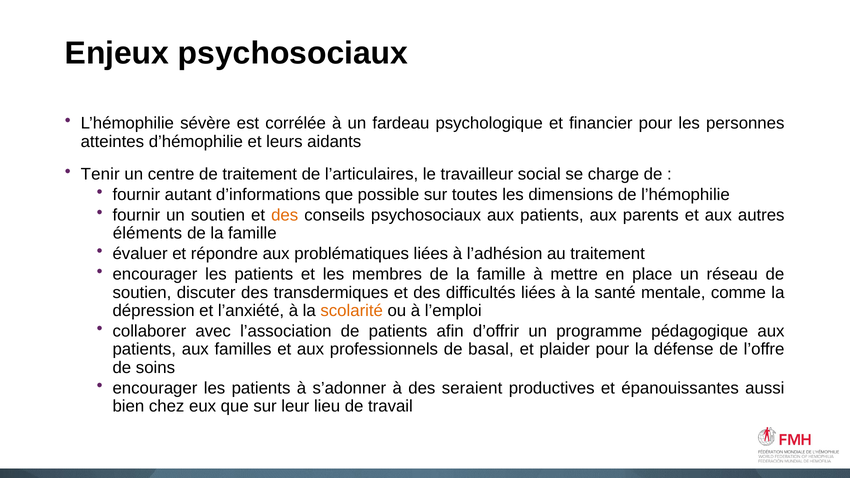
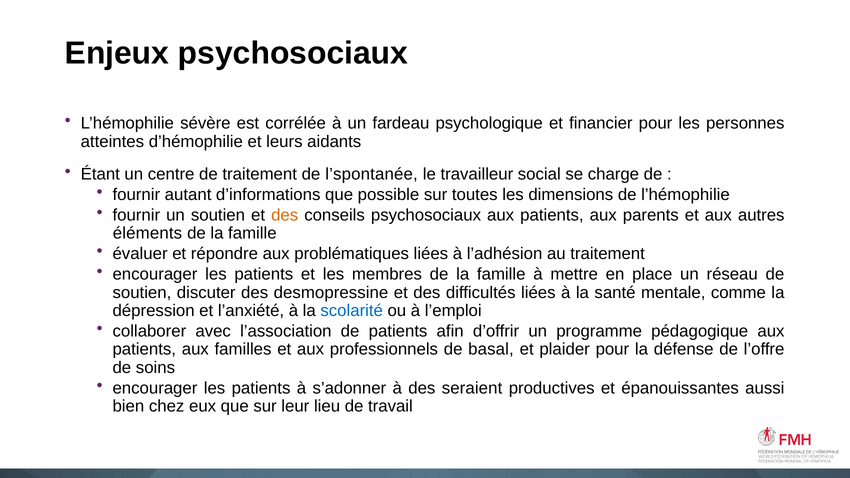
Tenir: Tenir -> Étant (100, 174)
l’articulaires: l’articulaires -> l’spontanée (372, 174)
transdermiques: transdermiques -> desmopressine (331, 293)
scolarité colour: orange -> blue (352, 311)
